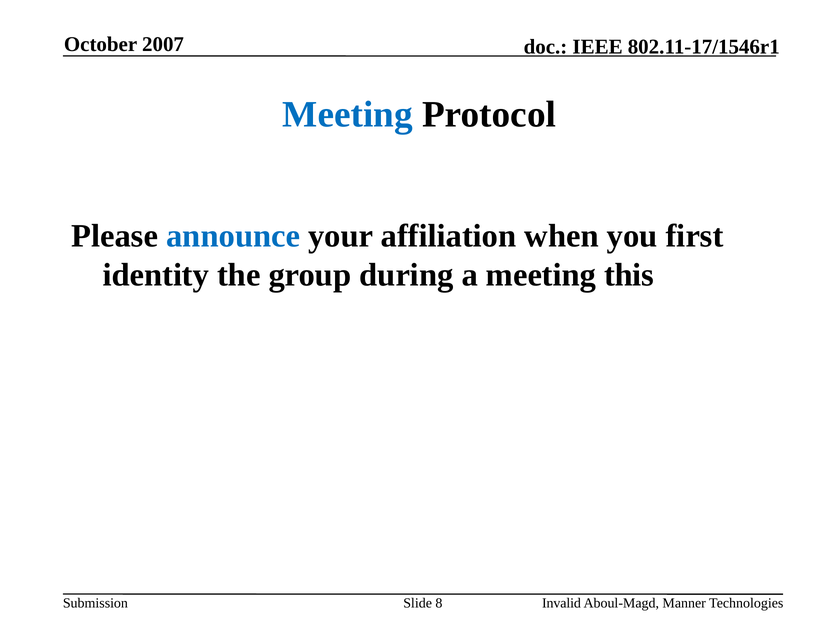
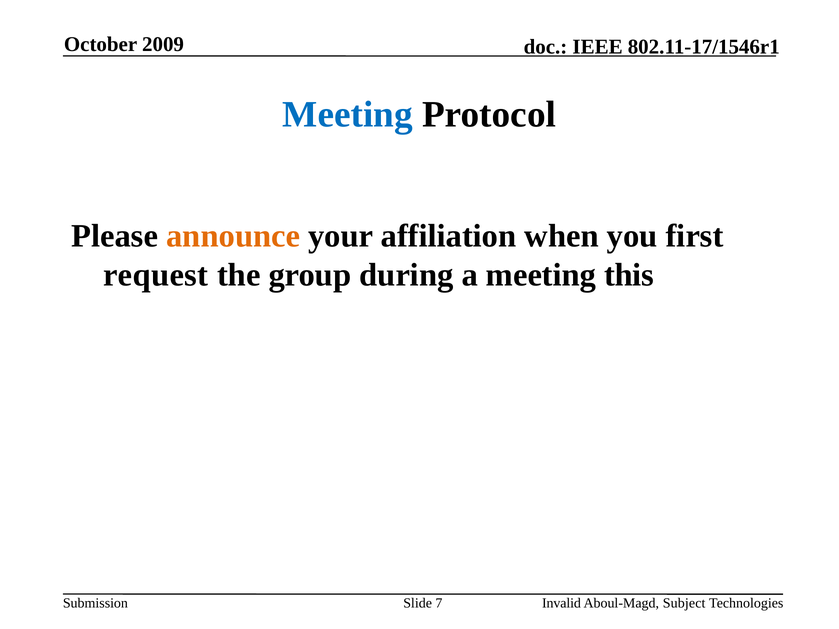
2007: 2007 -> 2009 (163, 44)
announce colour: blue -> orange (233, 236)
identity: identity -> request (156, 275)
8: 8 -> 7 (439, 603)
Manner: Manner -> Subject (684, 603)
